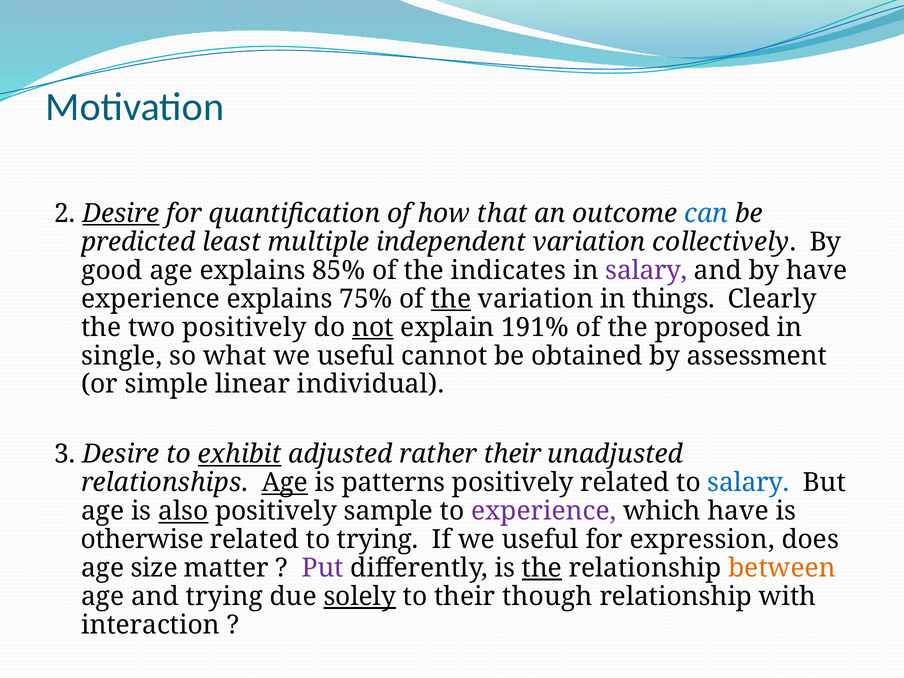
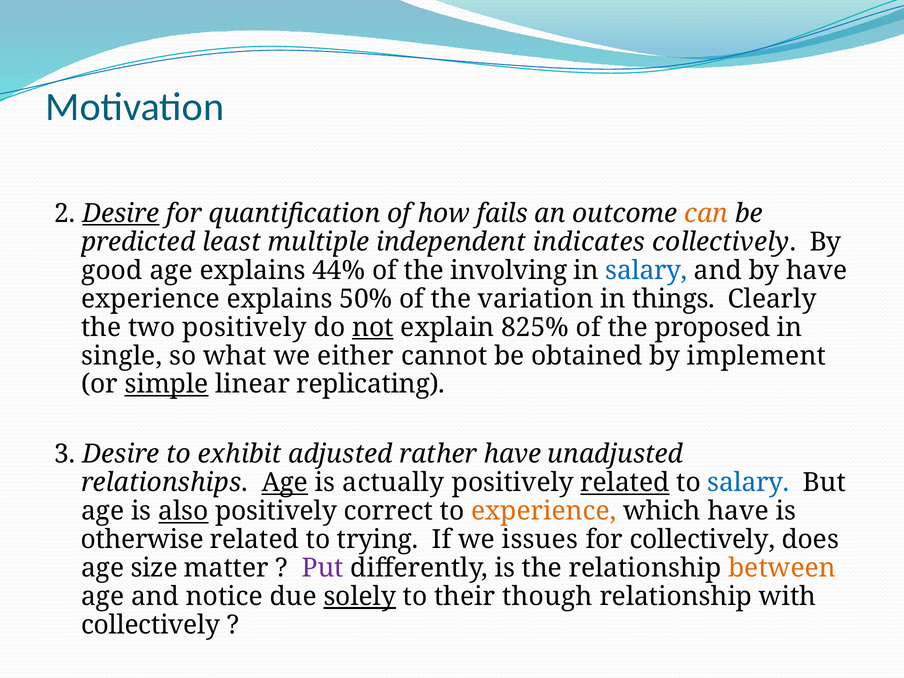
that: that -> fails (502, 213)
can colour: blue -> orange (706, 213)
independent variation: variation -> indicates (589, 242)
85%: 85% -> 44% (339, 270)
indicates: indicates -> involving (509, 270)
salary colour: purple -> blue (646, 270)
75%: 75% -> 50% (366, 299)
the underline: present -> none (451, 299)
191%: 191% -> 825% (535, 327)
what we useful: useful -> either (356, 356)
assessment: assessment -> implement (757, 356)
simple underline: none -> present (167, 384)
individual: individual -> replicating (371, 384)
exhibit underline: present -> none (240, 454)
rather their: their -> have (513, 454)
patterns: patterns -> actually (393, 483)
related underline: none -> present (625, 483)
sample: sample -> correct (388, 511)
experience colour: purple -> orange (544, 511)
If we useful: useful -> issues (540, 540)
for expression: expression -> collectively (702, 540)
the underline: present -> none (542, 568)
and trying: trying -> notice (224, 597)
interaction: interaction -> collectively (151, 625)
